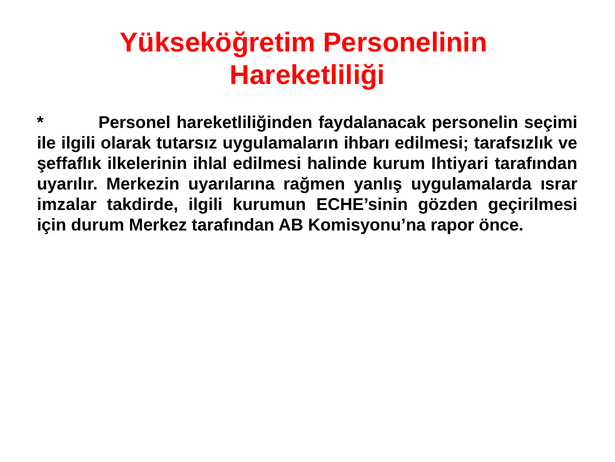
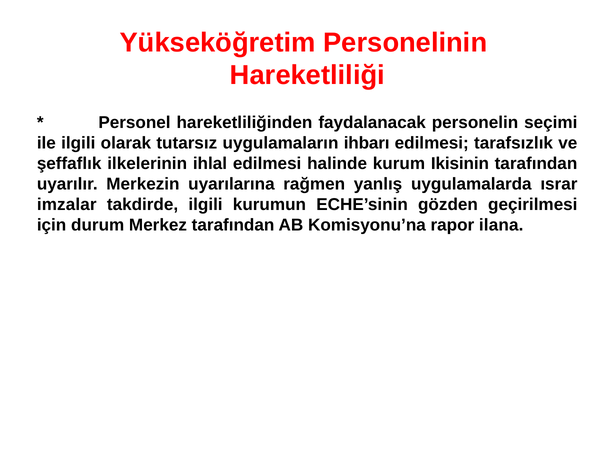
Ihtiyari: Ihtiyari -> Ikisinin (460, 163)
önce: önce -> ilana (501, 225)
